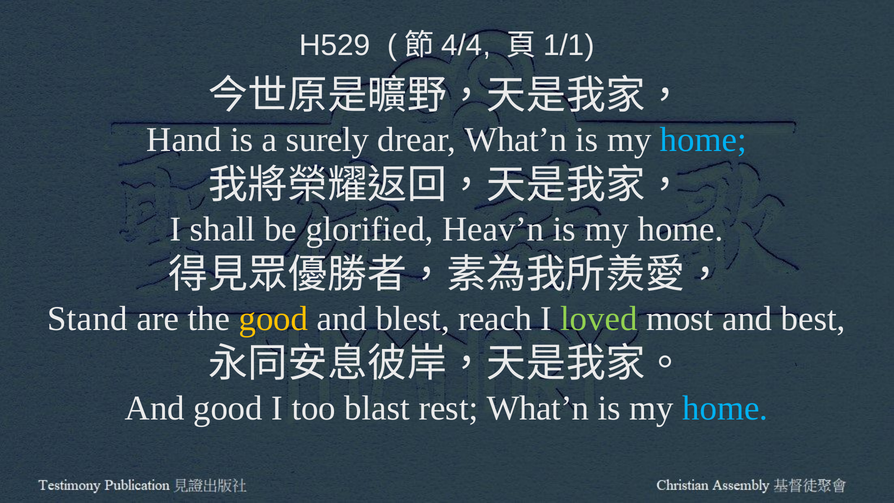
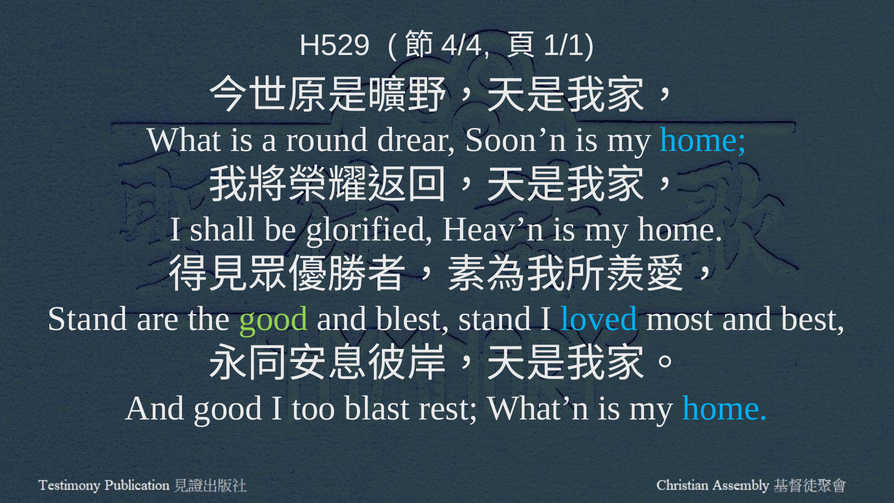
Hand: Hand -> What (184, 140)
surely: surely -> round (327, 140)
drear What’n: What’n -> Soon’n (515, 140)
good colour: yellow -> light green (274, 319)
blest reach: reach -> stand (495, 319)
loved colour: light green -> light blue (599, 319)
